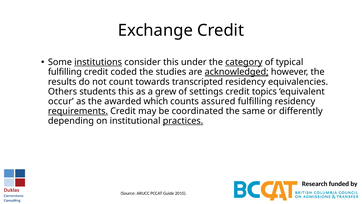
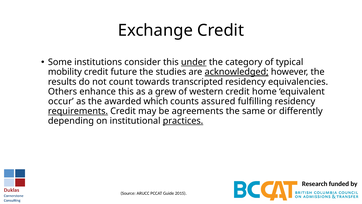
institutions underline: present -> none (98, 62)
under underline: none -> present (194, 62)
category underline: present -> none (244, 62)
fulfilling: fulfilling -> mobility (65, 72)
coded: coded -> future (124, 72)
students: students -> enhance (98, 91)
settings: settings -> western (206, 91)
topics: topics -> home (264, 91)
coordinated: coordinated -> agreements (198, 111)
